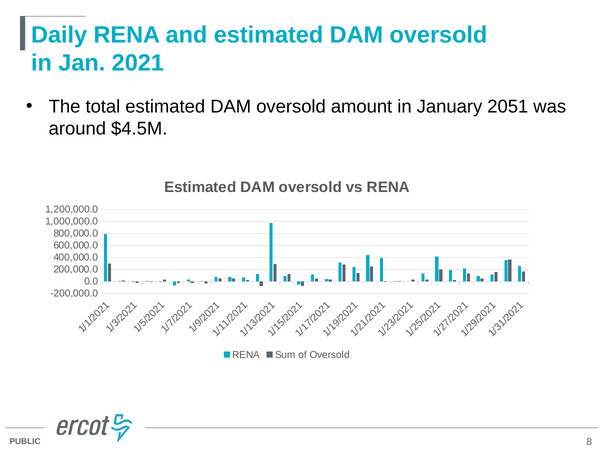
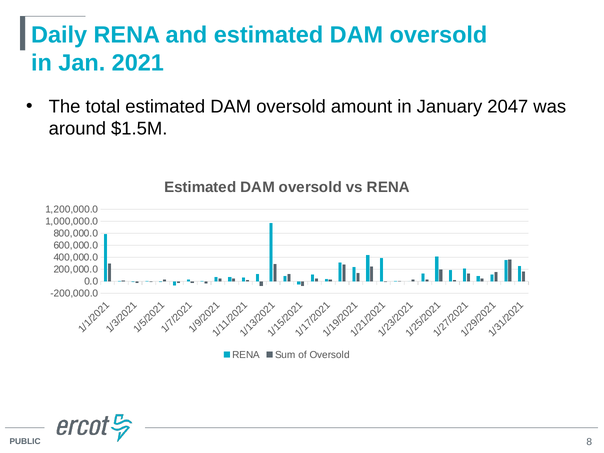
2051: 2051 -> 2047 (508, 107)
$4.5M: $4.5M -> $1.5M (139, 129)
